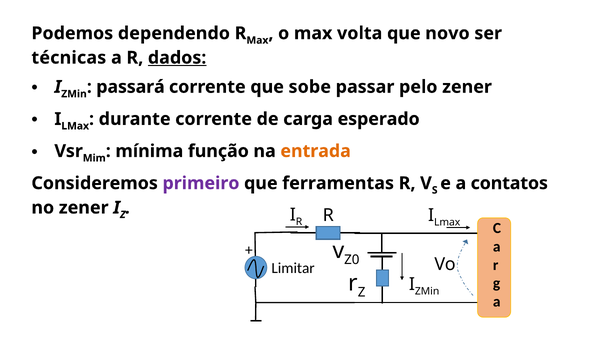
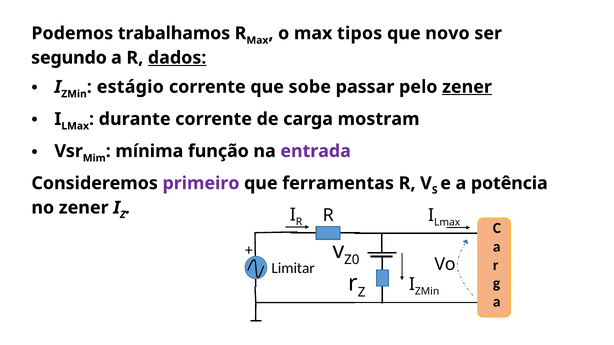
dependendo: dependendo -> trabalhamos (174, 33)
volta: volta -> tipos (360, 33)
técnicas: técnicas -> segundo (69, 58)
passará: passará -> estágio (130, 87)
zener underline: none -> present (467, 87)
esperado: esperado -> mostram (379, 119)
entrada colour: orange -> purple (316, 151)
contatos: contatos -> potência (509, 183)
